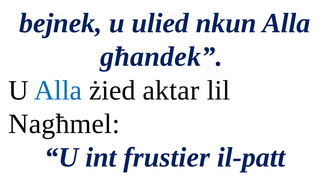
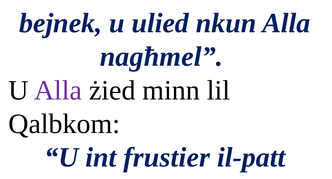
għandek: għandek -> nagħmel (161, 57)
Alla colour: blue -> purple (58, 90)
aktar: aktar -> minn (171, 90)
Nagħmel: Nagħmel -> Qalbkom (64, 124)
